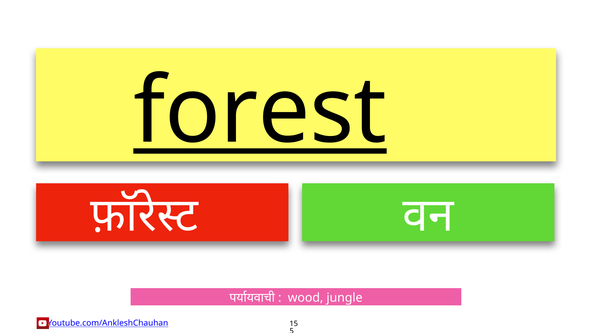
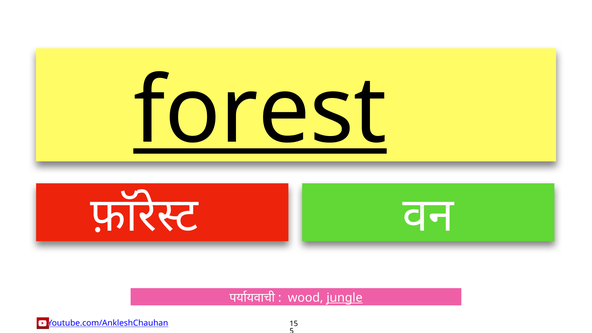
jungle underline: none -> present (344, 298)
